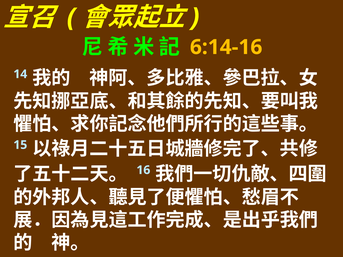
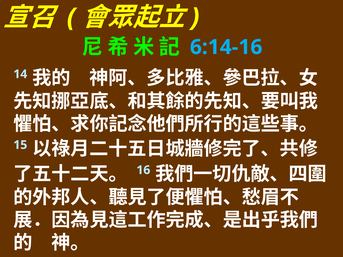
6:14-16 colour: yellow -> light blue (226, 47)
